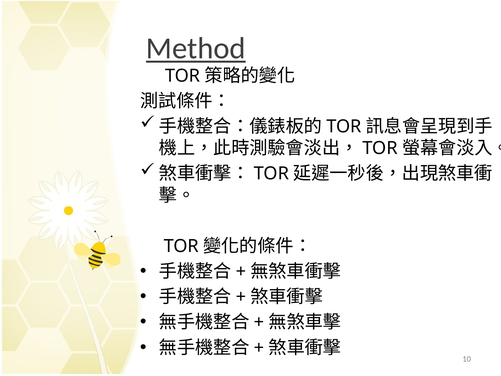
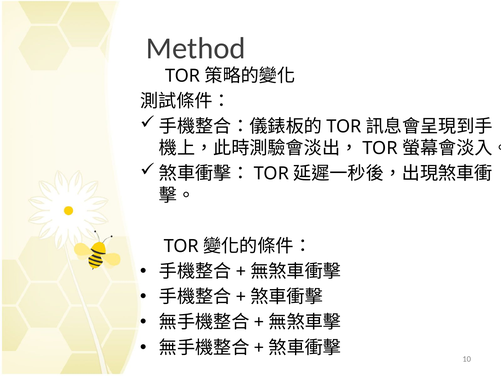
Method underline: present -> none (196, 48)
